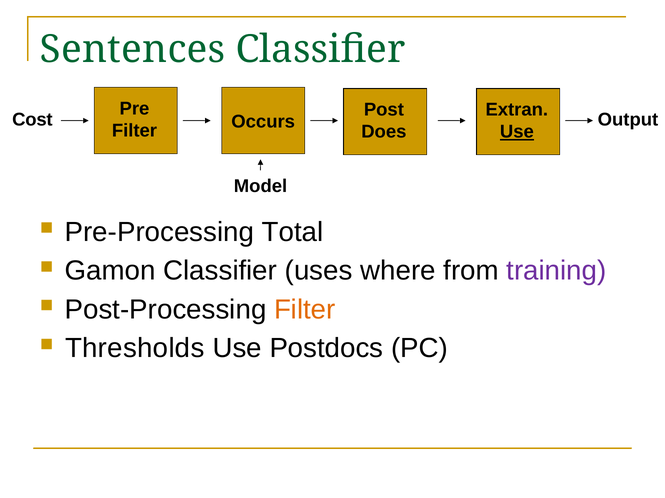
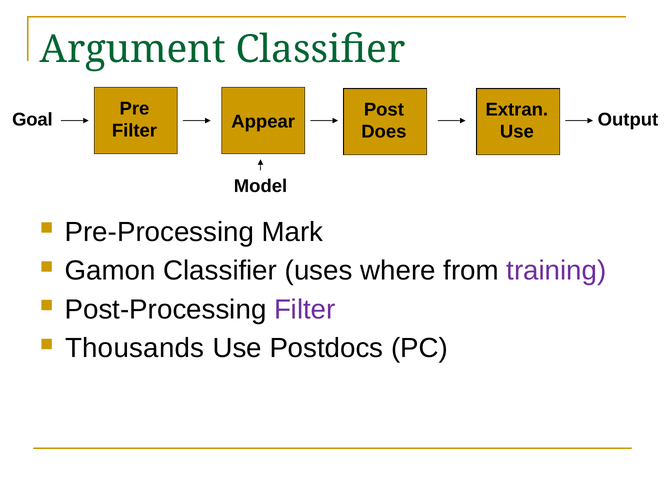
Sentences: Sentences -> Argument (133, 50)
Cost: Cost -> Goal (32, 120)
Occurs: Occurs -> Appear (263, 122)
Use underline: present -> none (517, 132)
Total: Total -> Mark (292, 232)
Filter colour: orange -> purple (305, 310)
Thresholds: Thresholds -> Thousands (135, 349)
